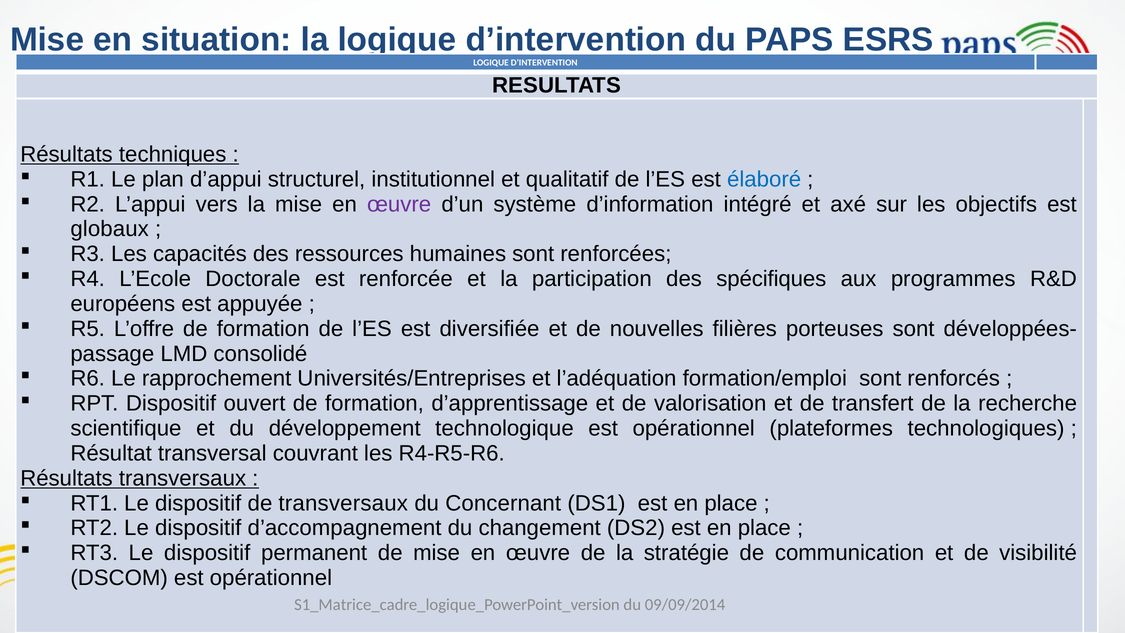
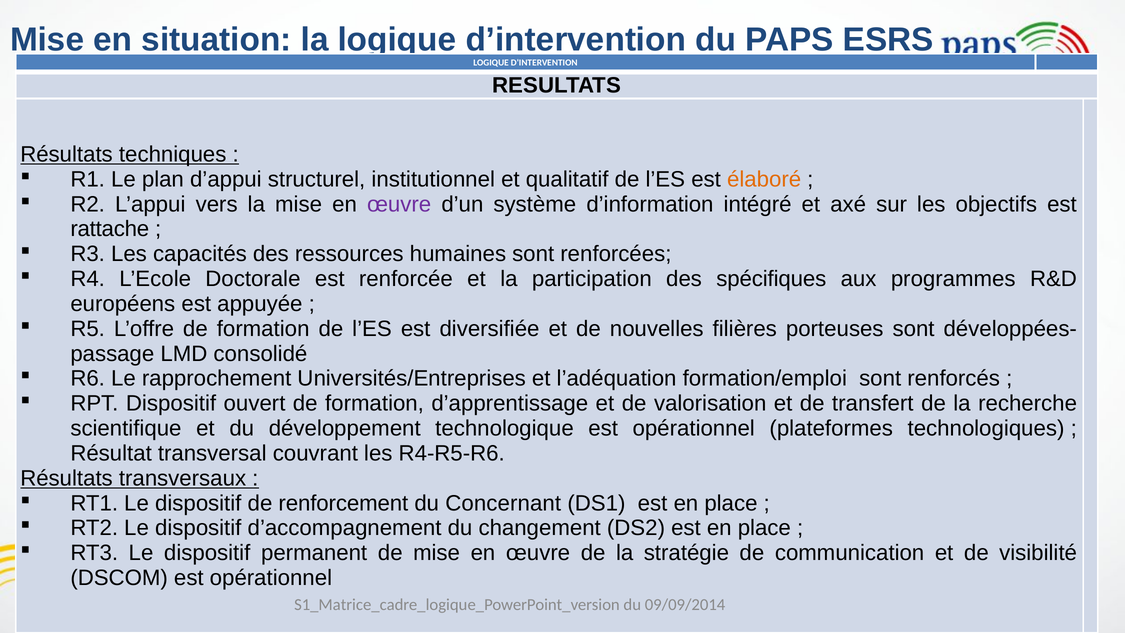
élaboré colour: blue -> orange (764, 179)
globaux: globaux -> rattache (110, 229)
de transversaux: transversaux -> renforcement (343, 503)
